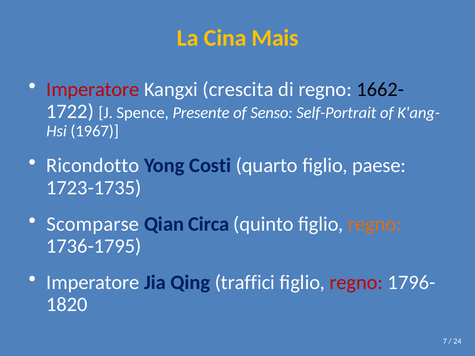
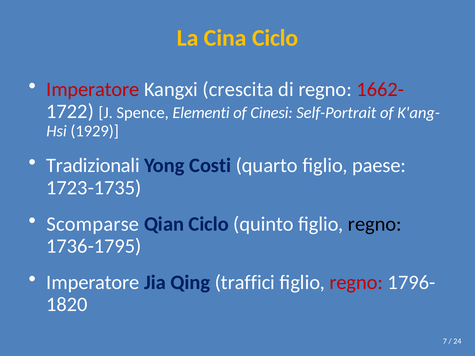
Cina Mais: Mais -> Ciclo (275, 38)
1662- colour: black -> red (380, 89)
Presente: Presente -> Elementi (201, 113)
Senso: Senso -> Cinesi (272, 113)
1967: 1967 -> 1929 (95, 131)
Ricondotto: Ricondotto -> Tradizionali (93, 166)
Qian Circa: Circa -> Ciclo (209, 224)
regno colour: orange -> black (375, 224)
